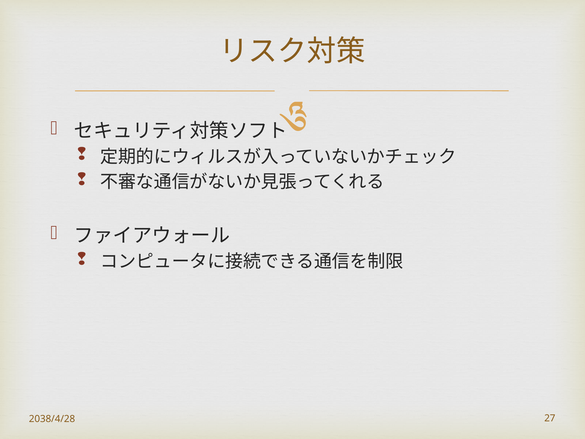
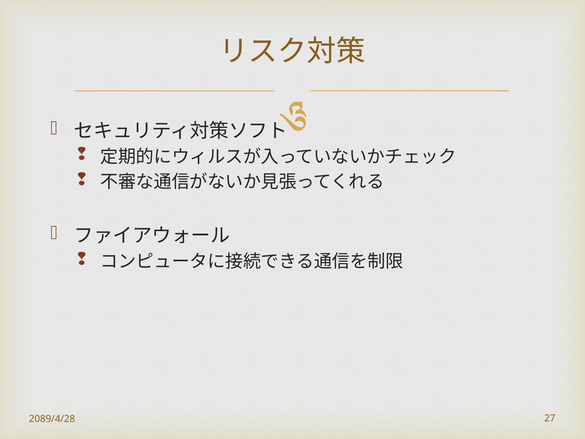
2038/4/28: 2038/4/28 -> 2089/4/28 (52, 419)
